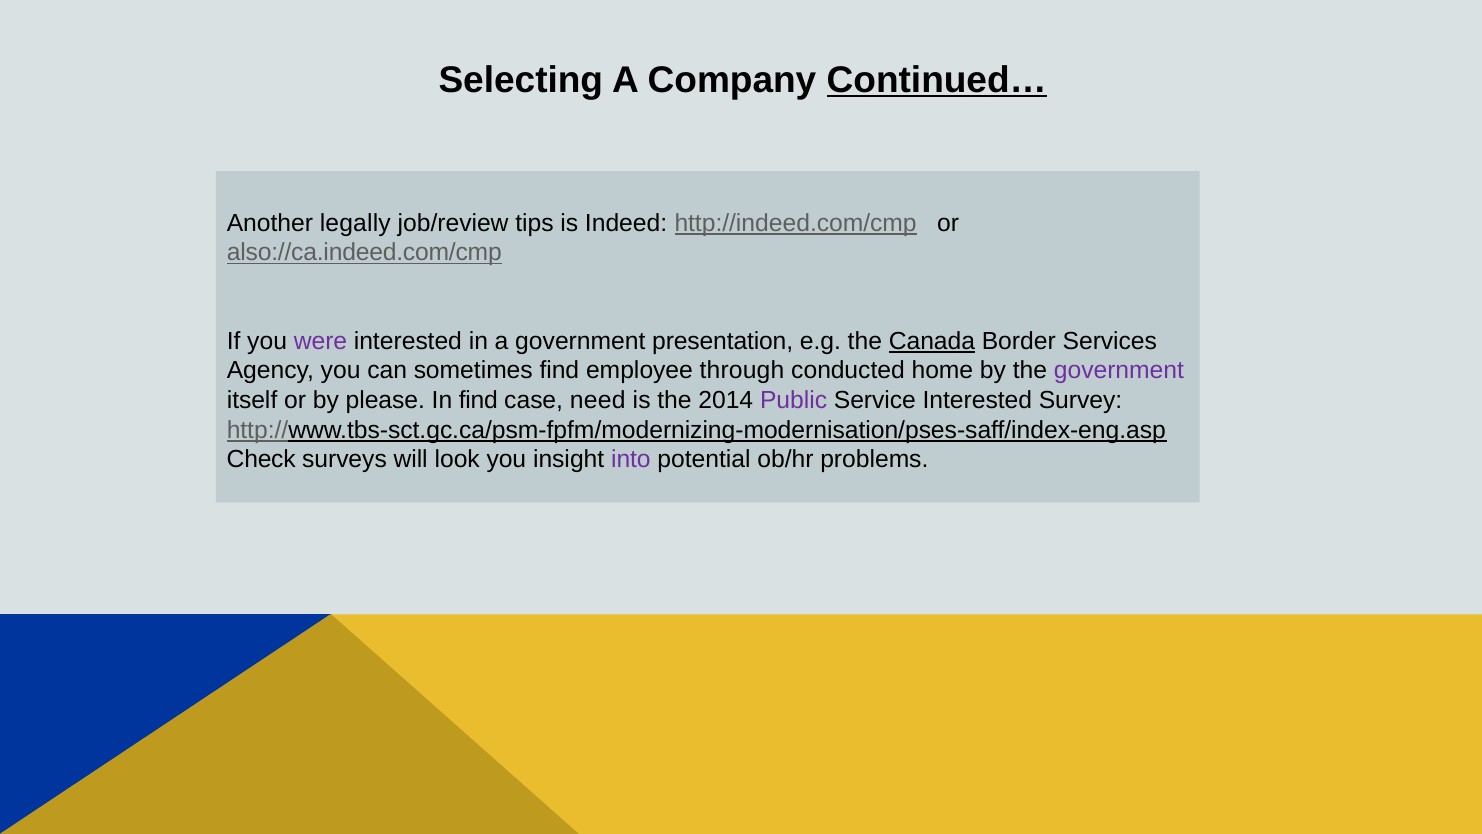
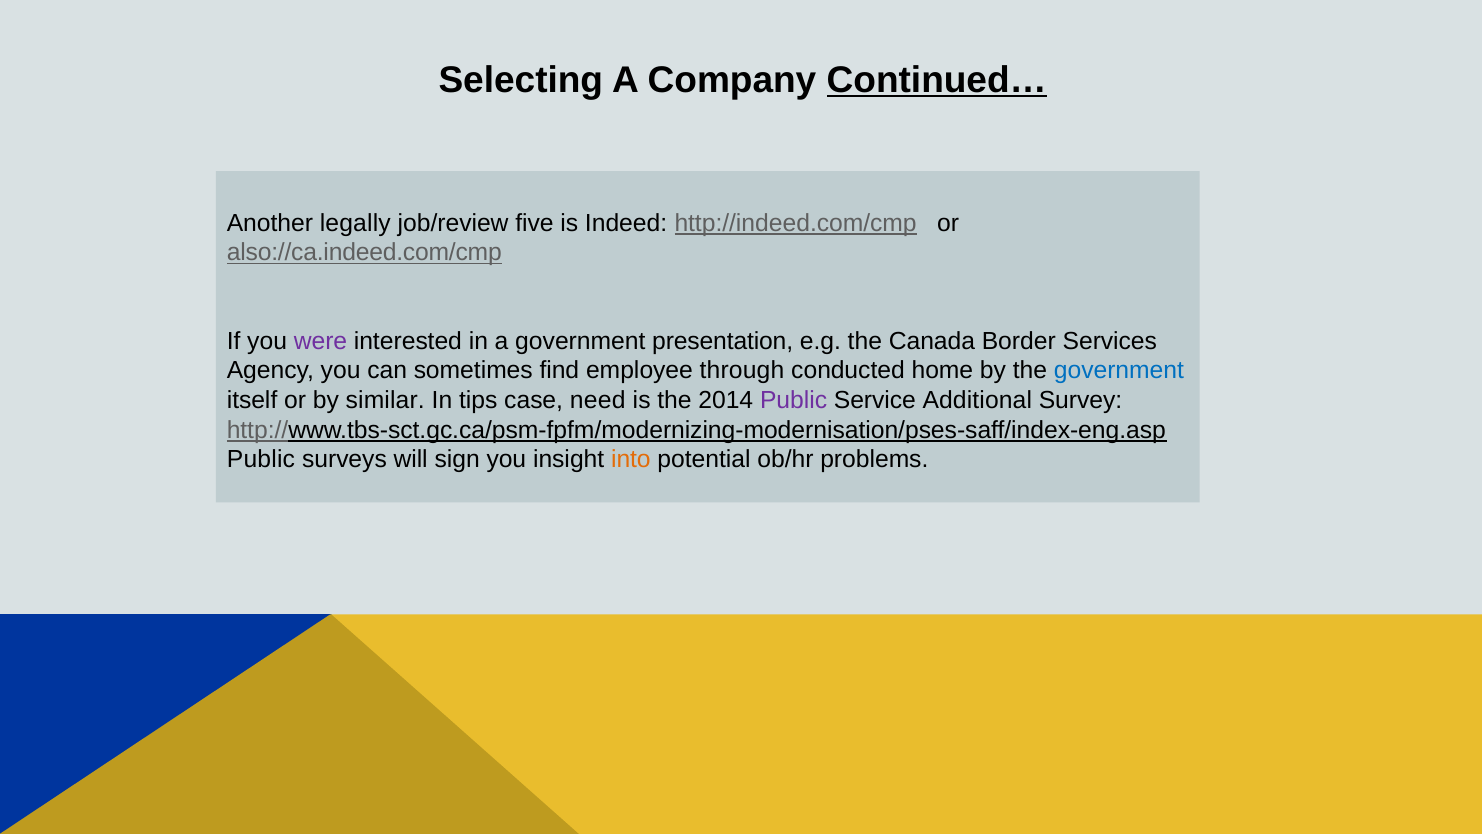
tips: tips -> five (534, 223)
Canada underline: present -> none (932, 341)
government colour: purple -> blue (1119, 371)
please: please -> similar (385, 400)
In find: find -> tips (478, 400)
Service Interested: Interested -> Additional (977, 400)
Check: Check -> Public (261, 459)
look: look -> sign (457, 459)
into colour: purple -> orange (631, 459)
